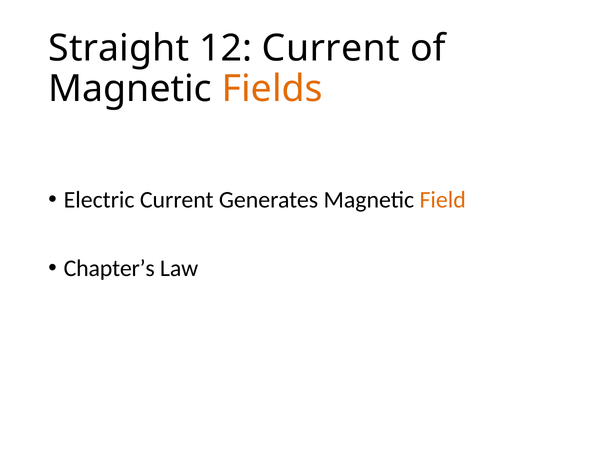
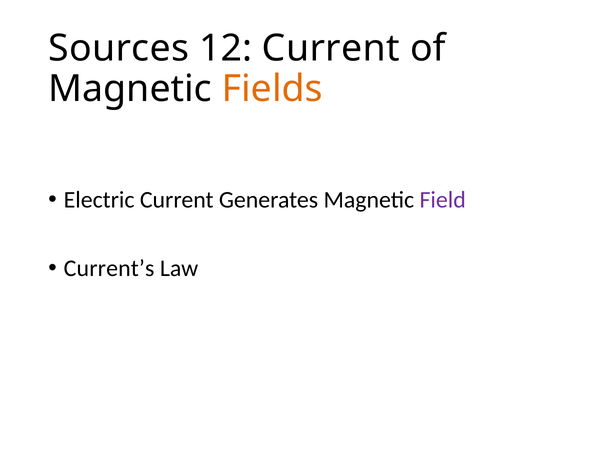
Straight: Straight -> Sources (119, 49)
Field colour: orange -> purple (443, 200)
Chapter’s: Chapter’s -> Current’s (109, 269)
